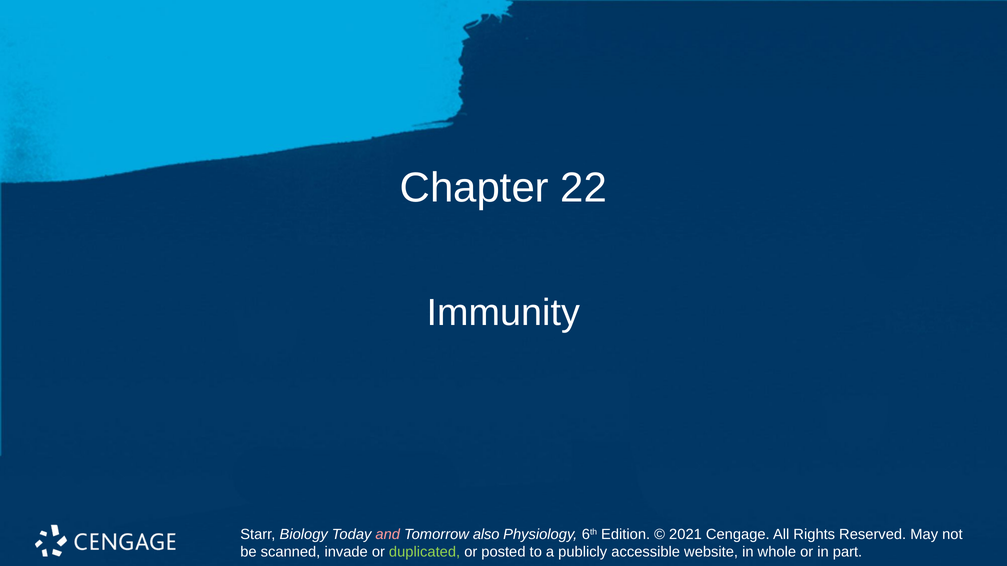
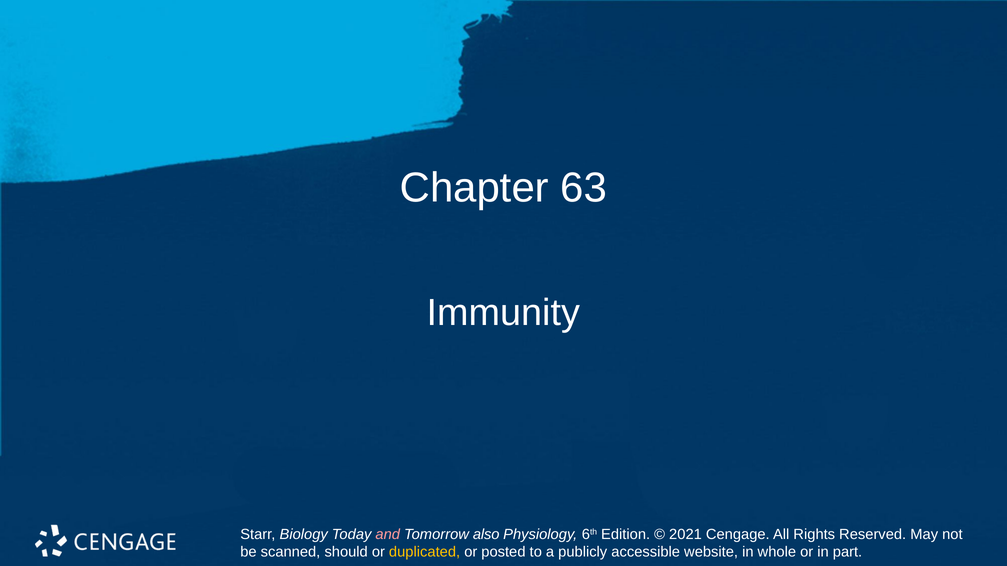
22: 22 -> 63 (584, 188)
invade: invade -> should (346, 552)
duplicated colour: light green -> yellow (425, 552)
